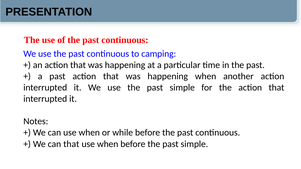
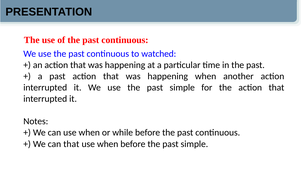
camping: camping -> watched (159, 54)
